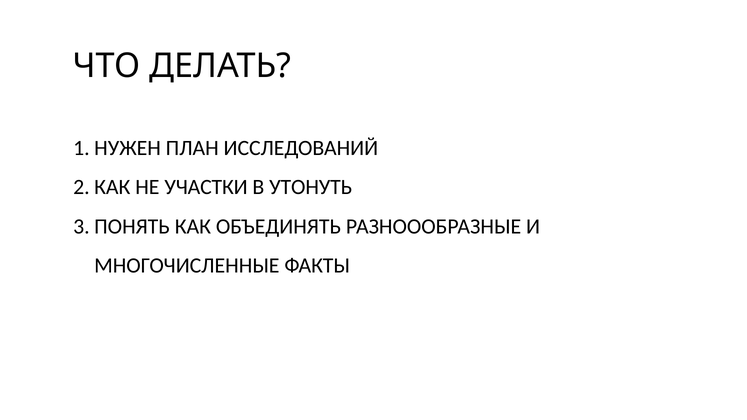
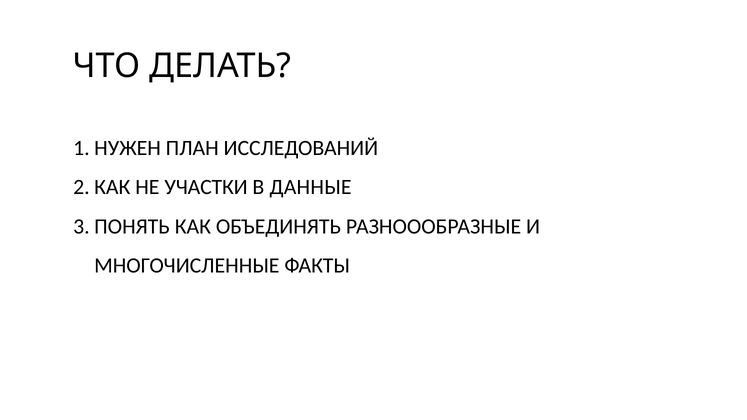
УТОНУТЬ: УТОНУТЬ -> ДАННЫЕ (311, 187)
